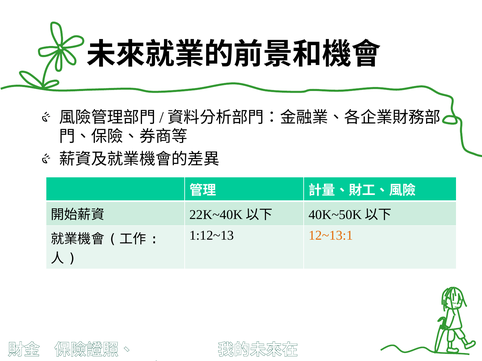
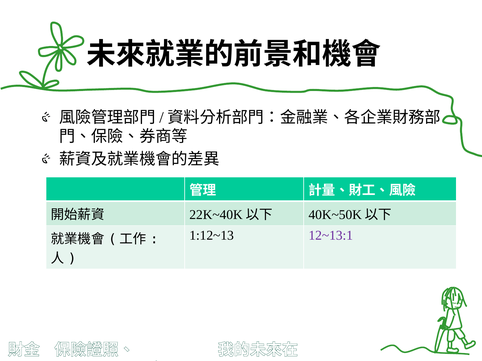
12~13:1 colour: orange -> purple (331, 236)
